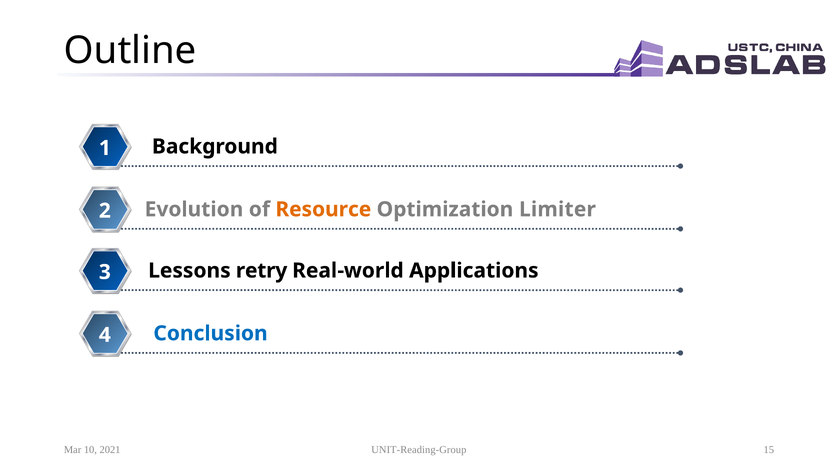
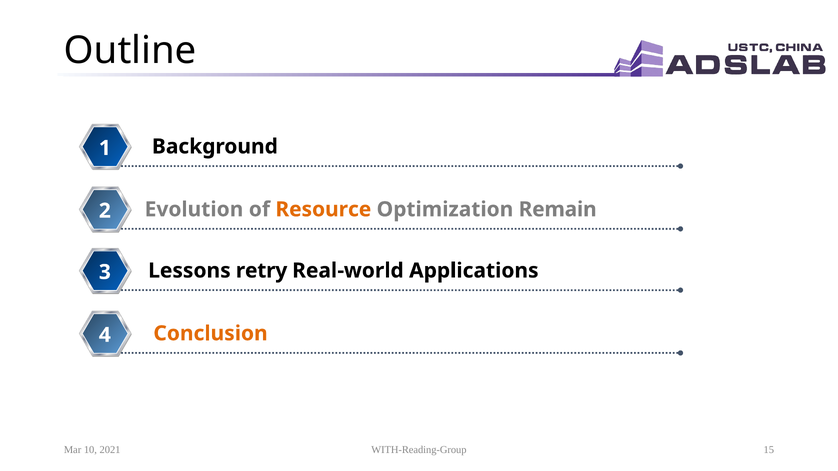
Limiter: Limiter -> Remain (558, 210)
Conclusion colour: blue -> orange (211, 334)
UNIT-Reading-Group: UNIT-Reading-Group -> WITH-Reading-Group (419, 450)
